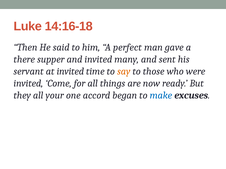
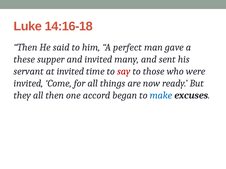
there: there -> these (24, 59)
say colour: orange -> red (124, 72)
all your: your -> then (55, 96)
